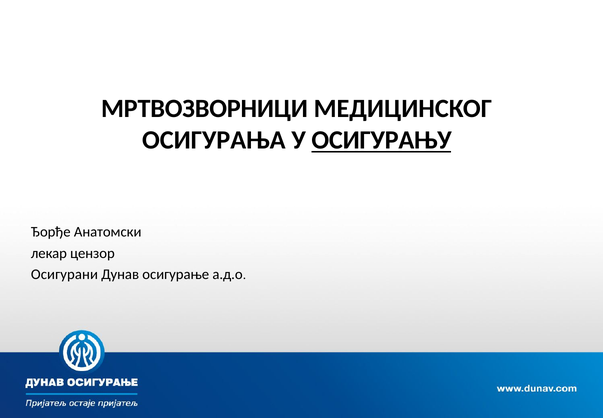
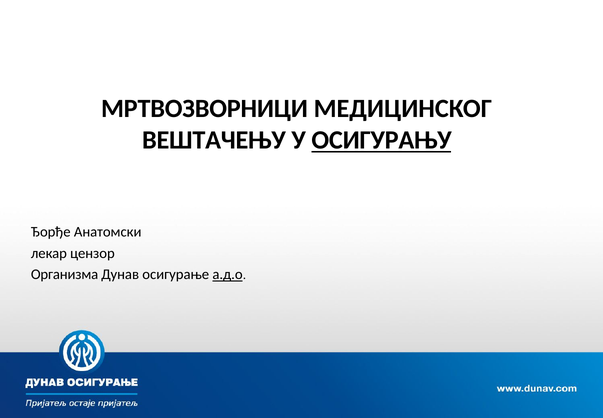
ОСИГУРАЊА: ОСИГУРАЊА -> ВЕШТАЧЕЊУ (214, 140)
Осигурани: Осигурани -> Организма (65, 274)
а.д.о underline: none -> present (228, 274)
